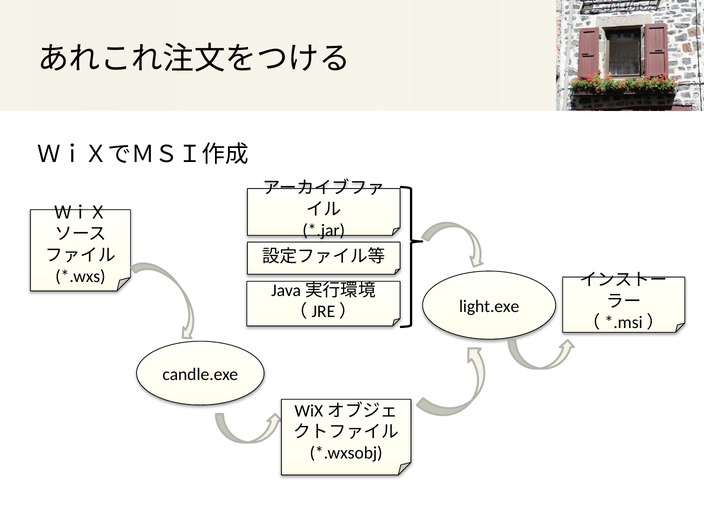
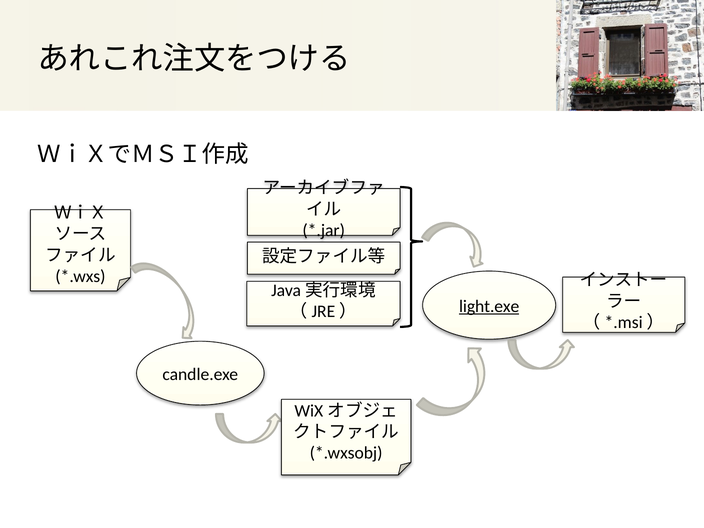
light.exe underline: none -> present (489, 306)
